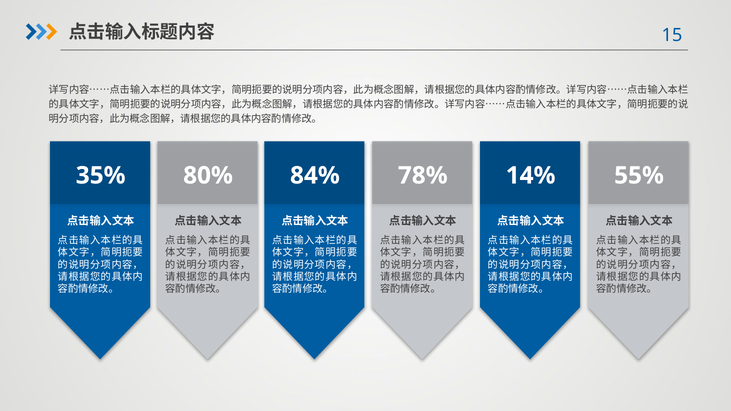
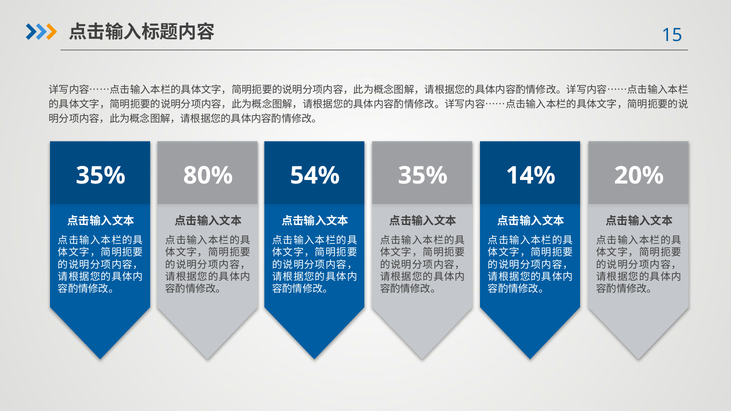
84%: 84% -> 54% (315, 176)
78%: 78% -> 35% (423, 176)
55%: 55% -> 20% (639, 176)
